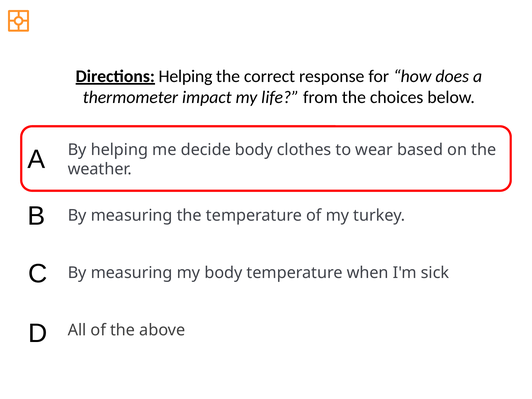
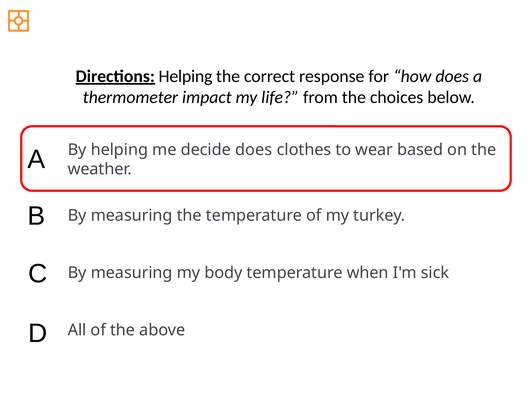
decide body: body -> does (254, 150)
